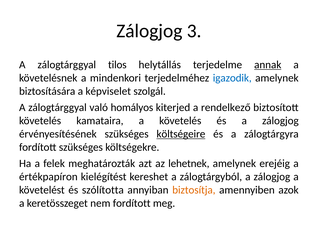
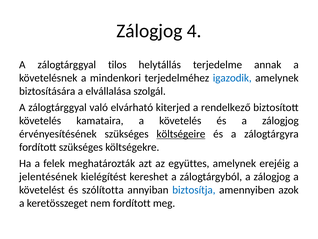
3: 3 -> 4 (194, 31)
annak underline: present -> none (268, 65)
képviselet: képviselet -> elvállalása (108, 91)
homályos: homályos -> elvárható (132, 107)
lehetnek: lehetnek -> együttes (189, 163)
értékpapíron: értékpapíron -> jelentésének (48, 176)
biztosítja colour: orange -> blue (194, 190)
